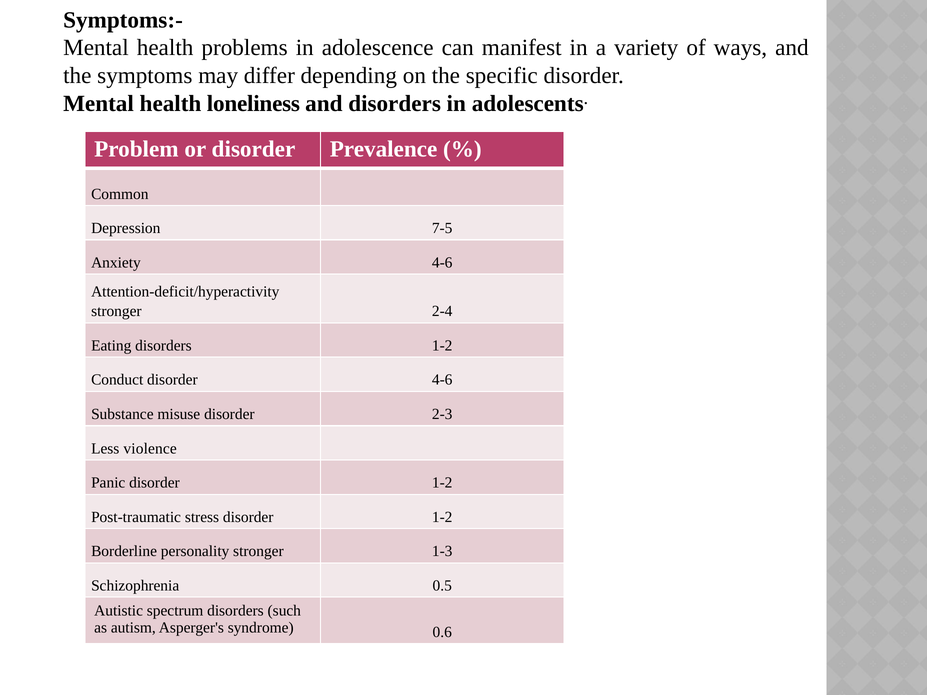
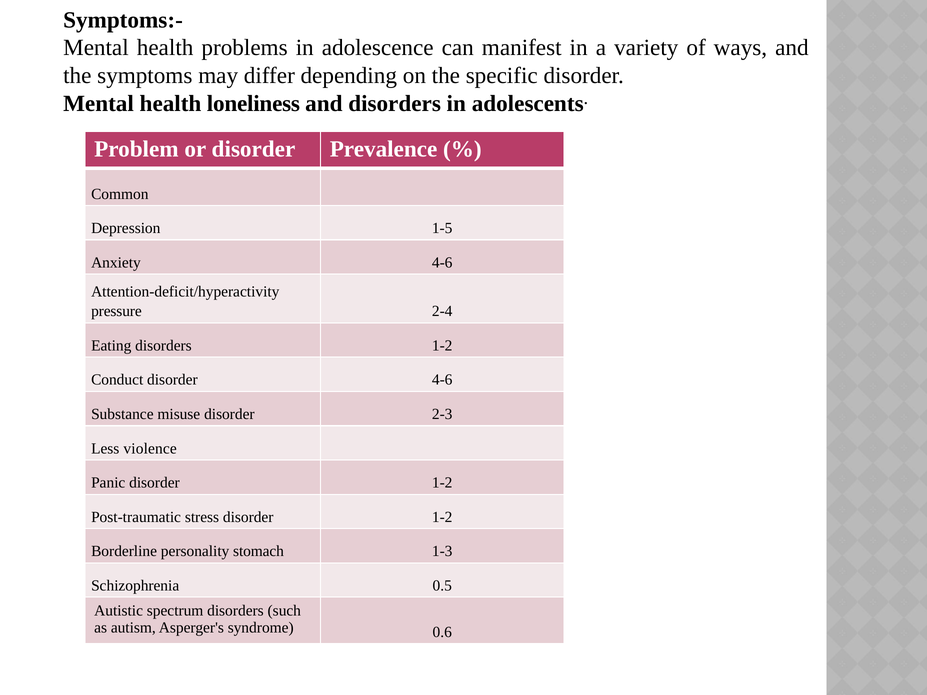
7-5: 7-5 -> 1-5 (442, 228)
stronger: stronger -> pressure (116, 311)
personality stronger: stronger -> stomach (258, 552)
